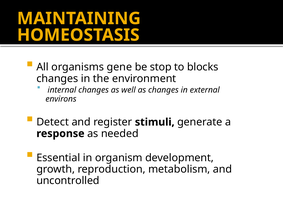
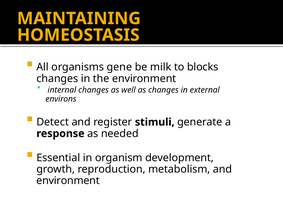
stop: stop -> milk (161, 67)
uncontrolled: uncontrolled -> environment (68, 181)
